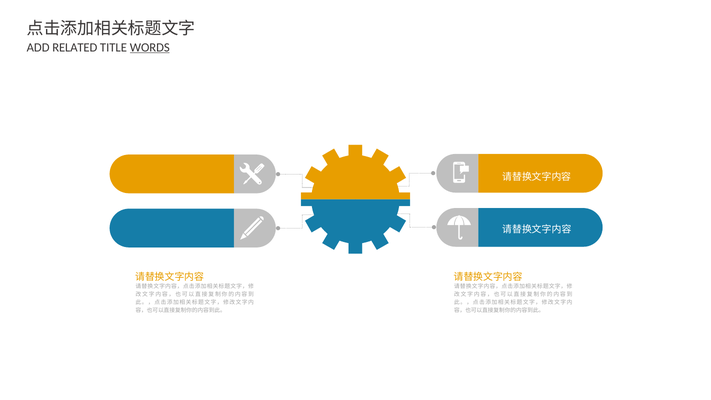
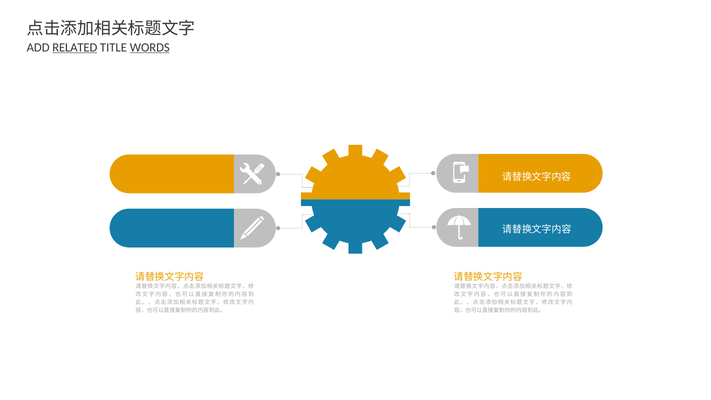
RELATED underline: none -> present (75, 47)
